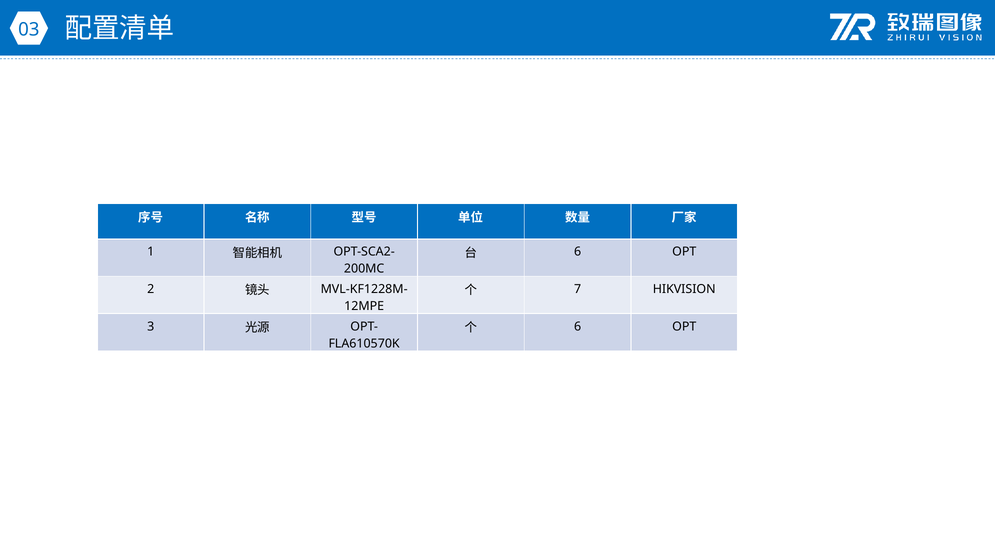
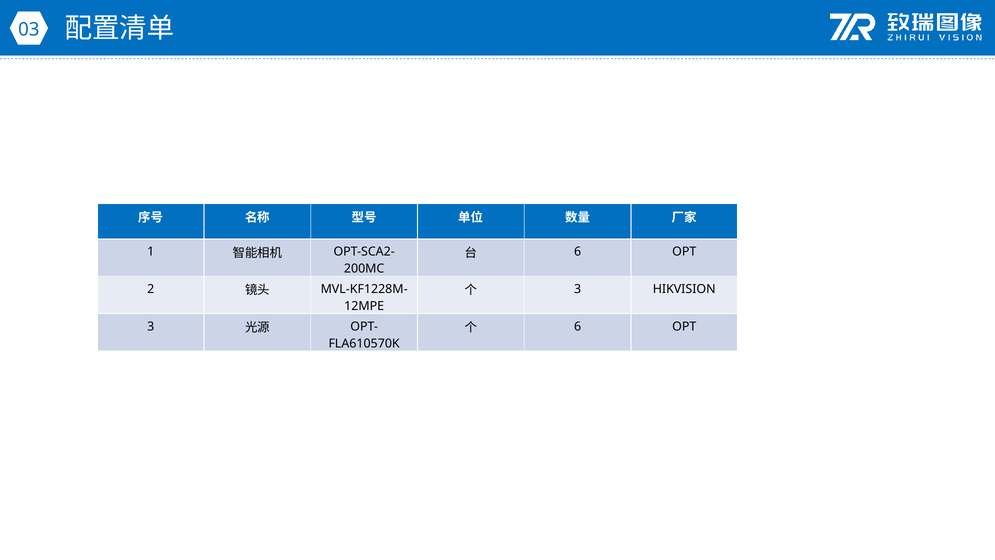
7: 7 -> 3 (578, 289)
